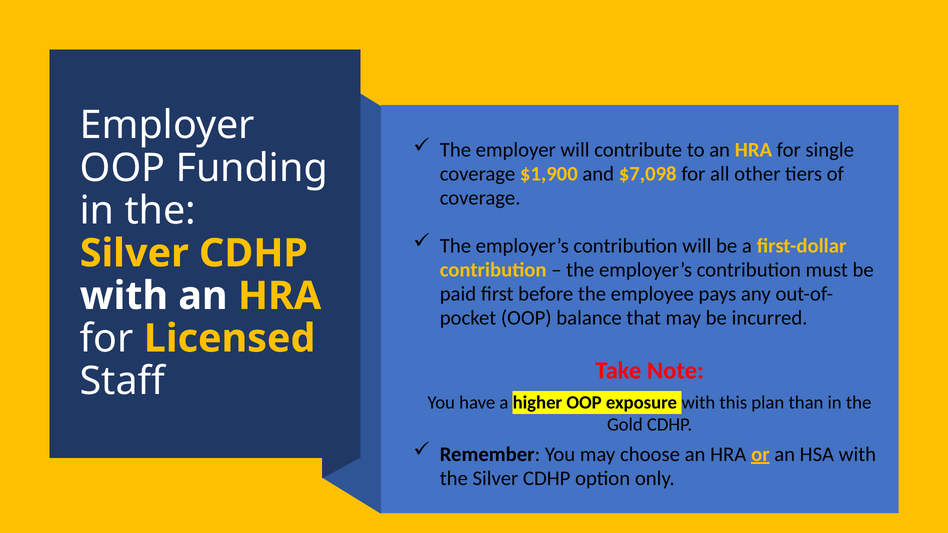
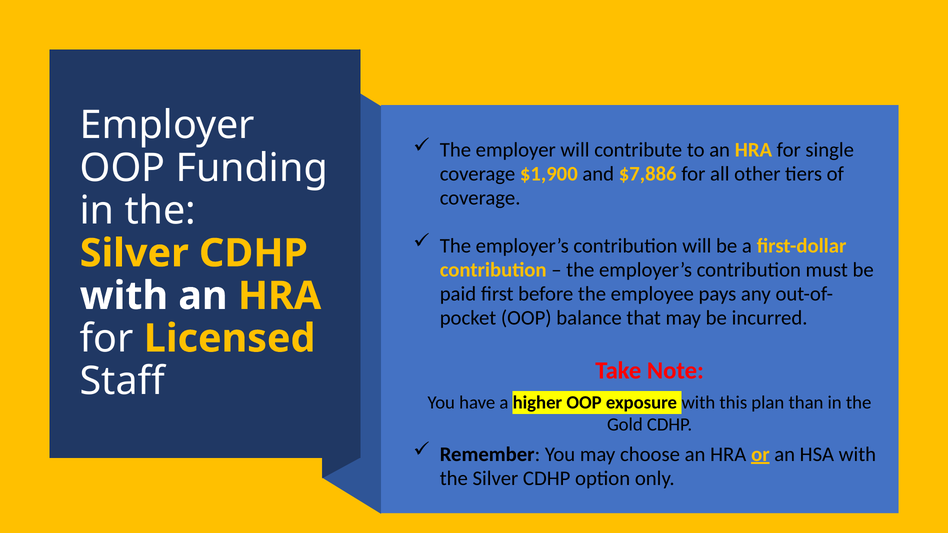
$7,098: $7,098 -> $7,886 (648, 174)
